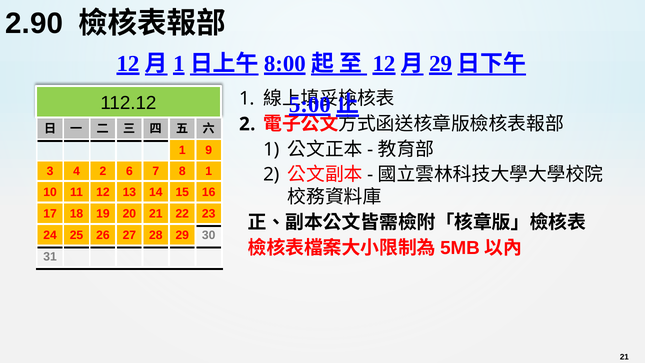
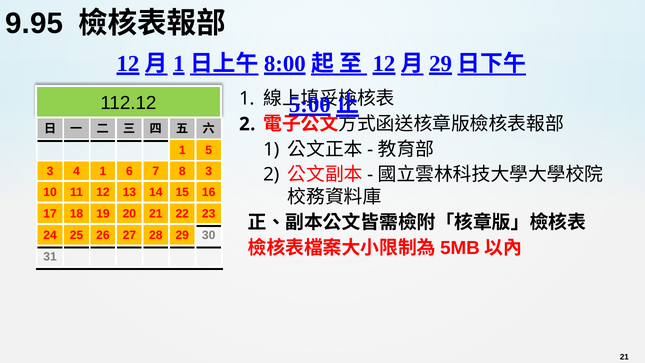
2.90: 2.90 -> 9.95 (34, 24)
9: 9 -> 5 (209, 150)
4 2: 2 -> 1 (103, 171)
8 1: 1 -> 3 (209, 171)
